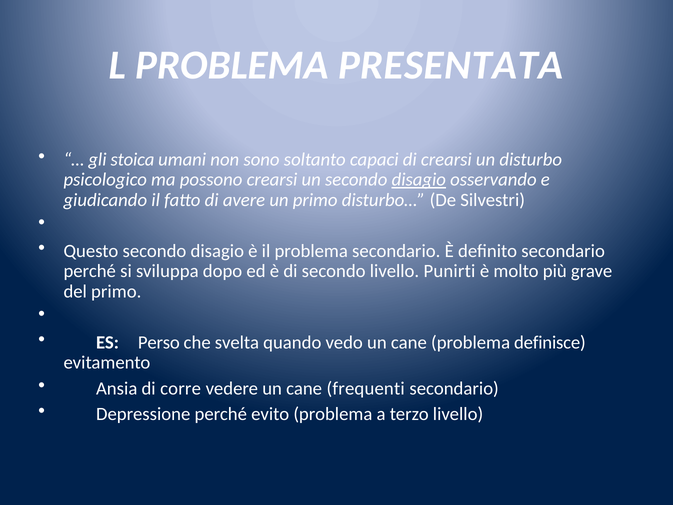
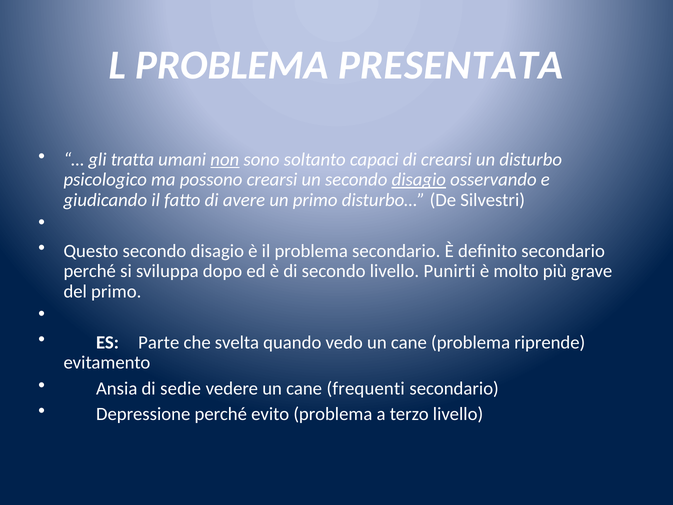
stoica: stoica -> tratta (132, 159)
non underline: none -> present (225, 159)
Perso: Perso -> Parte (159, 342)
definisce: definisce -> riprende (550, 342)
corre: corre -> sedie (181, 388)
